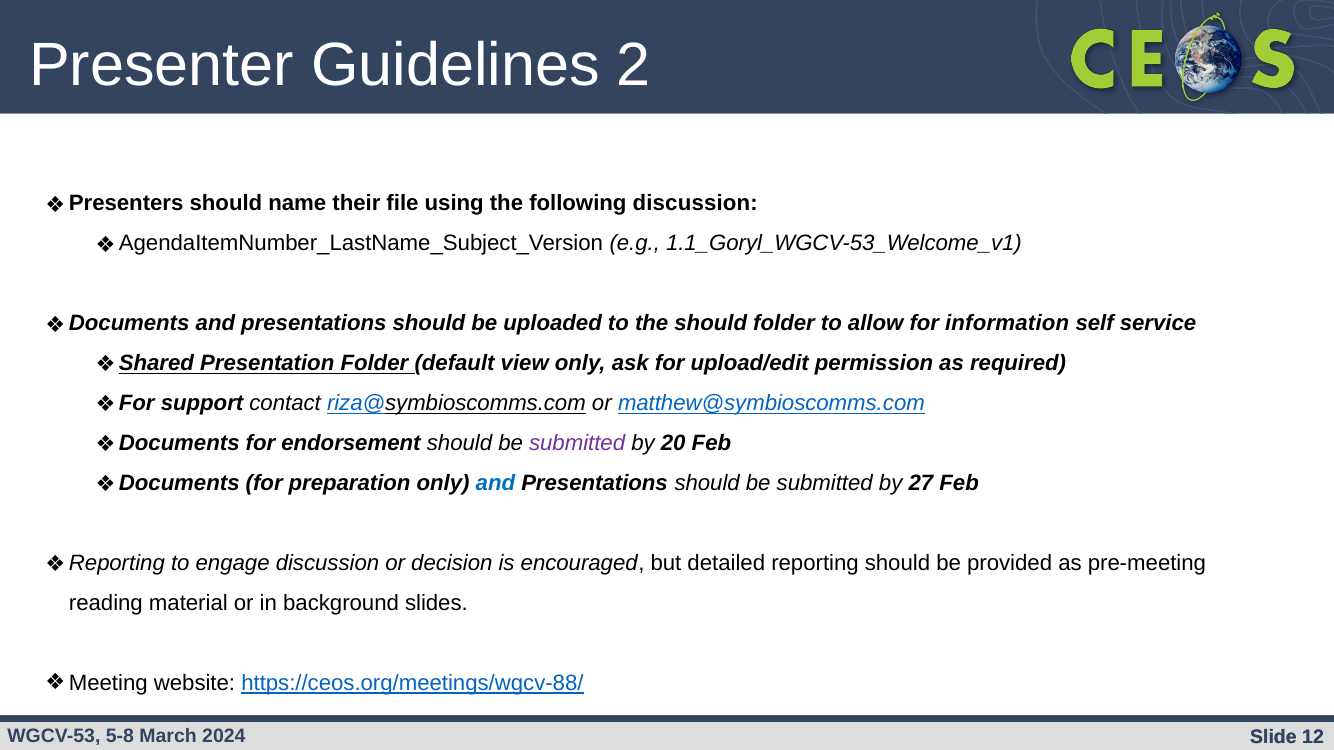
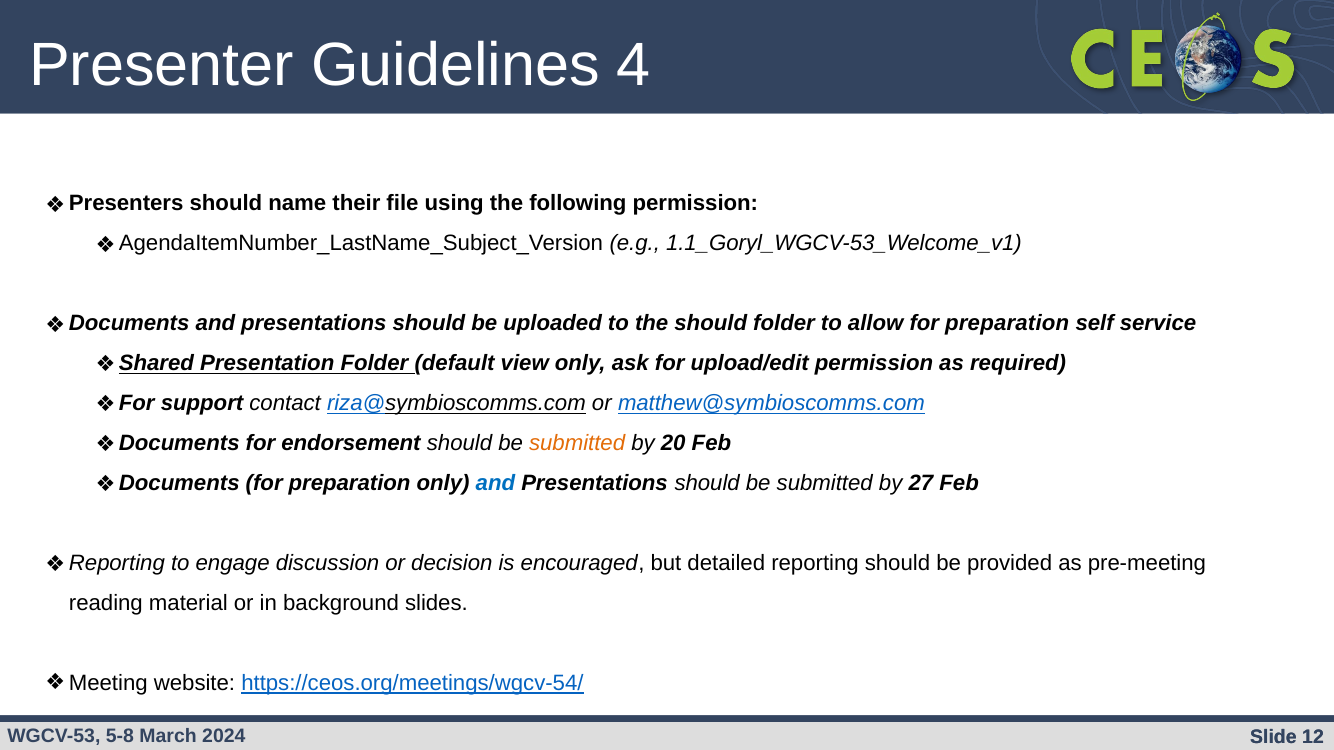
2: 2 -> 4 (634, 65)
following discussion: discussion -> permission (695, 204)
allow for information: information -> preparation (1007, 324)
submitted colour: purple -> orange (577, 444)
https://ceos.org/meetings/wgcv-88/: https://ceos.org/meetings/wgcv-88/ -> https://ceos.org/meetings/wgcv-54/ (412, 683)
